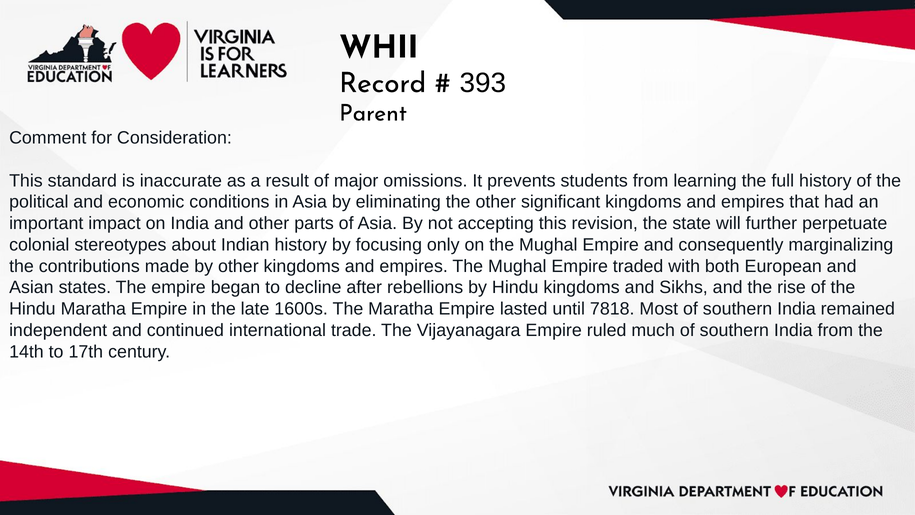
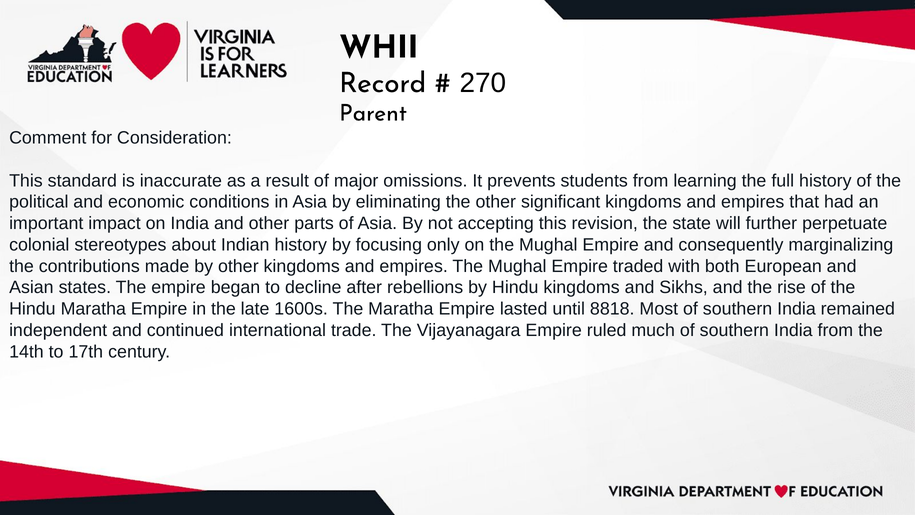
393: 393 -> 270 (483, 83)
7818: 7818 -> 8818 (612, 309)
